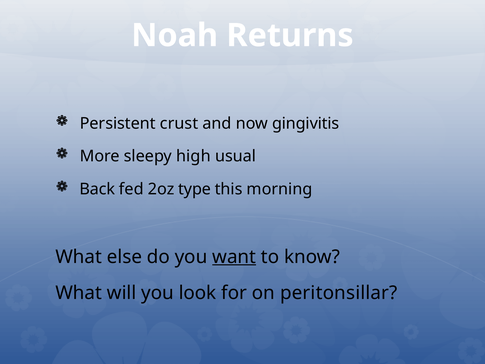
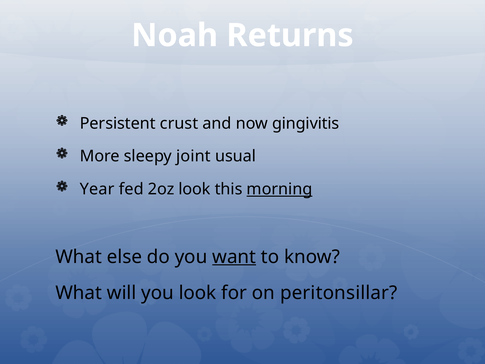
high: high -> joint (193, 156)
Back: Back -> Year (97, 189)
2oz type: type -> look (195, 189)
morning underline: none -> present (279, 189)
